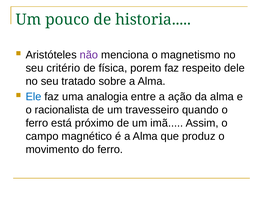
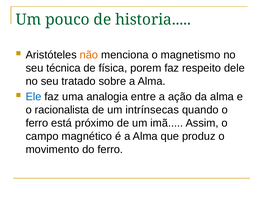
não colour: purple -> orange (89, 55)
critério: critério -> técnica (63, 68)
travesseiro: travesseiro -> intrínsecas (152, 109)
